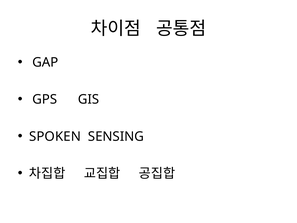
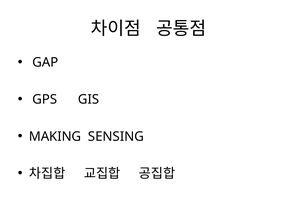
SPOKEN: SPOKEN -> MAKING (55, 136)
